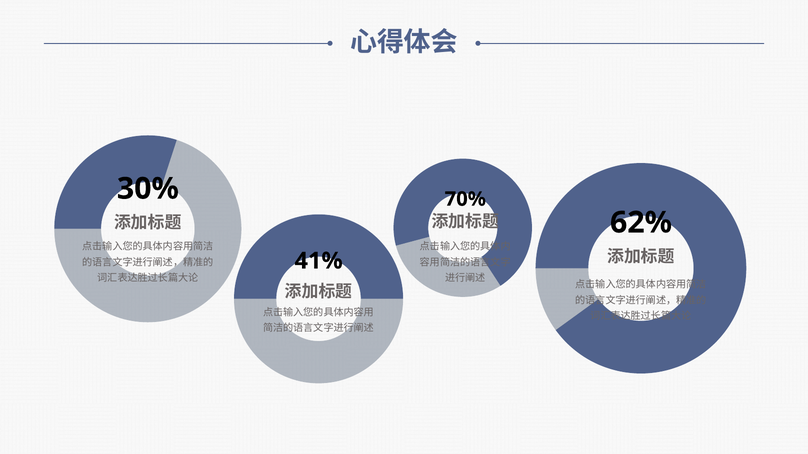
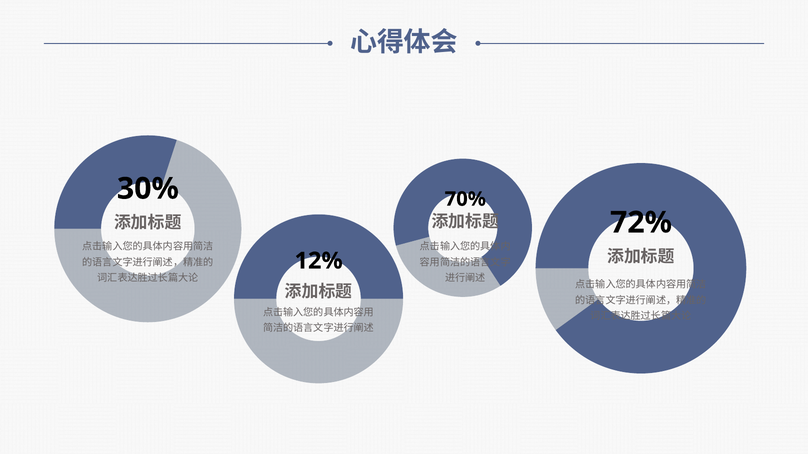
62%: 62% -> 72% (641, 223)
41%: 41% -> 12% (319, 261)
